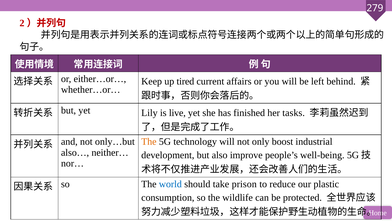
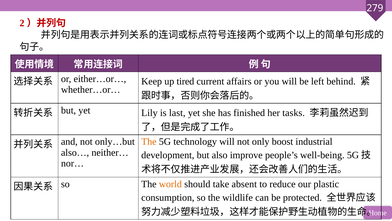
live: live -> last (177, 113)
world colour: blue -> orange (170, 184)
prison: prison -> absent (244, 184)
